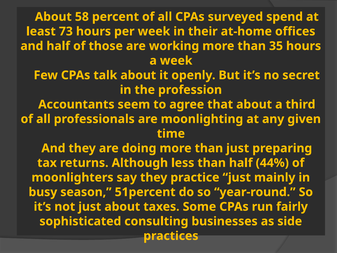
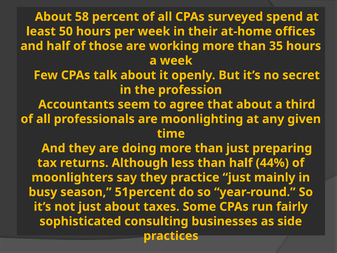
73: 73 -> 50 (66, 31)
